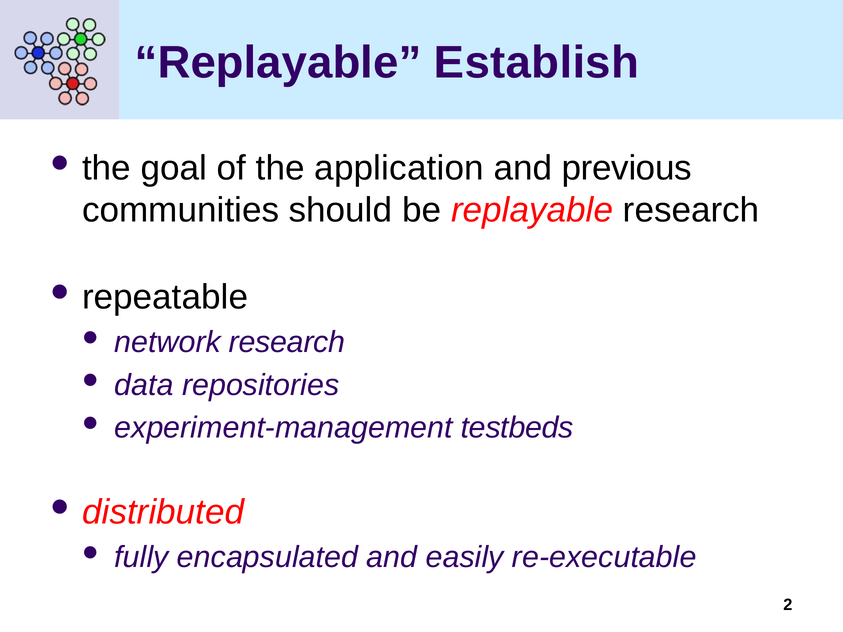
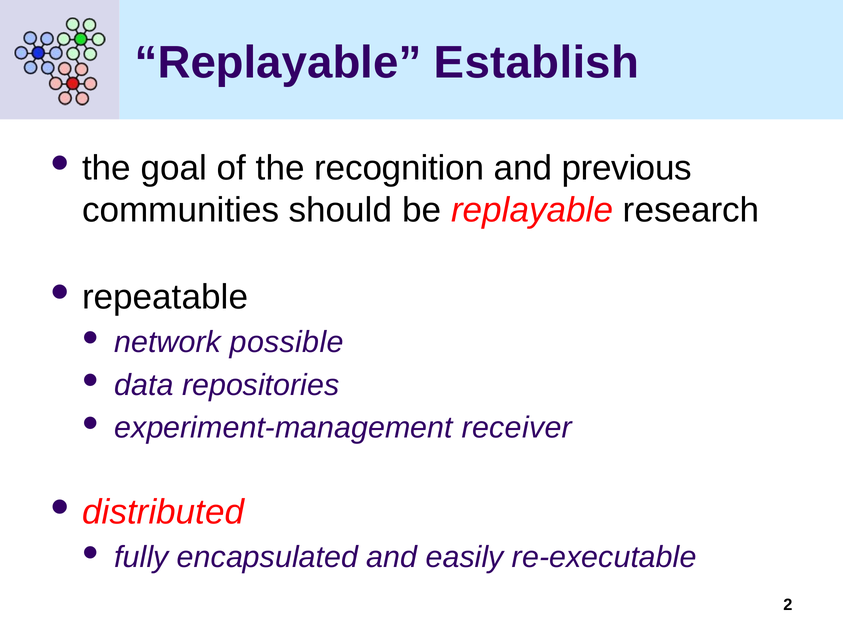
application: application -> recognition (399, 168)
network research: research -> possible (287, 342)
testbeds: testbeds -> receiver (517, 428)
